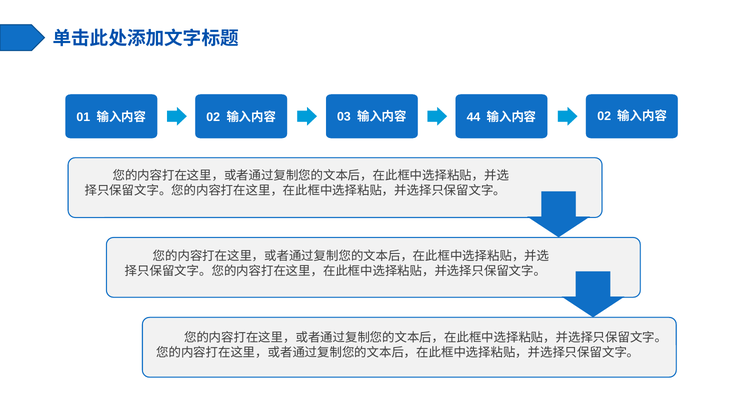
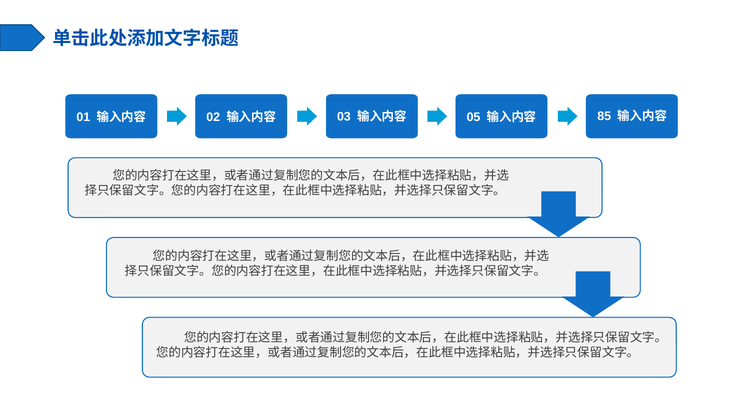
44: 44 -> 05 (474, 118)
02: 02 -> 85 (604, 116)
